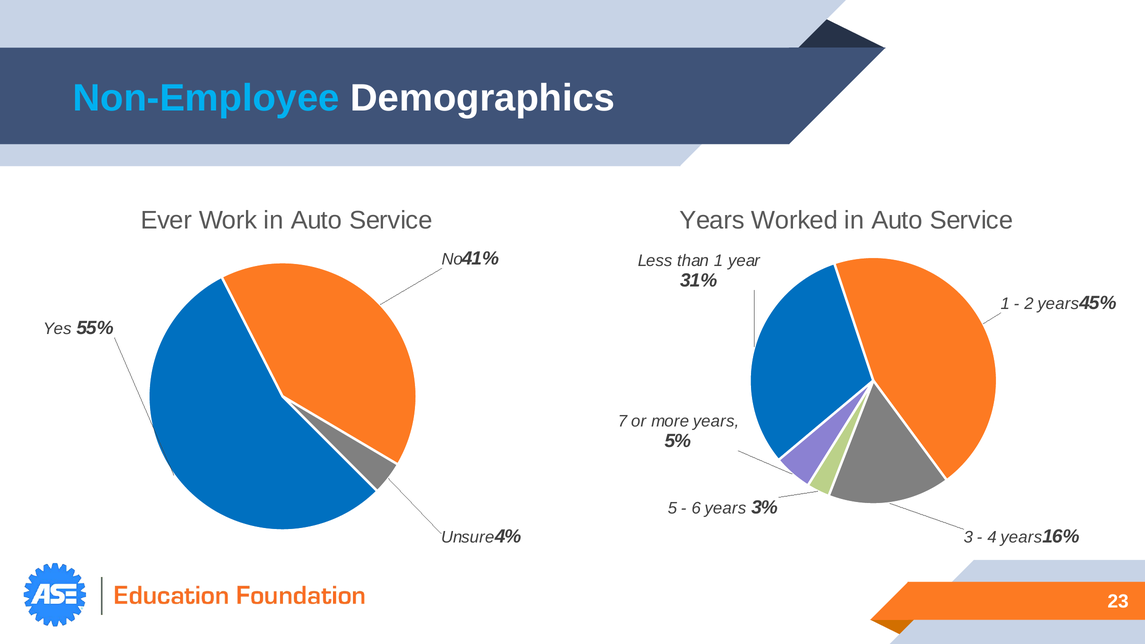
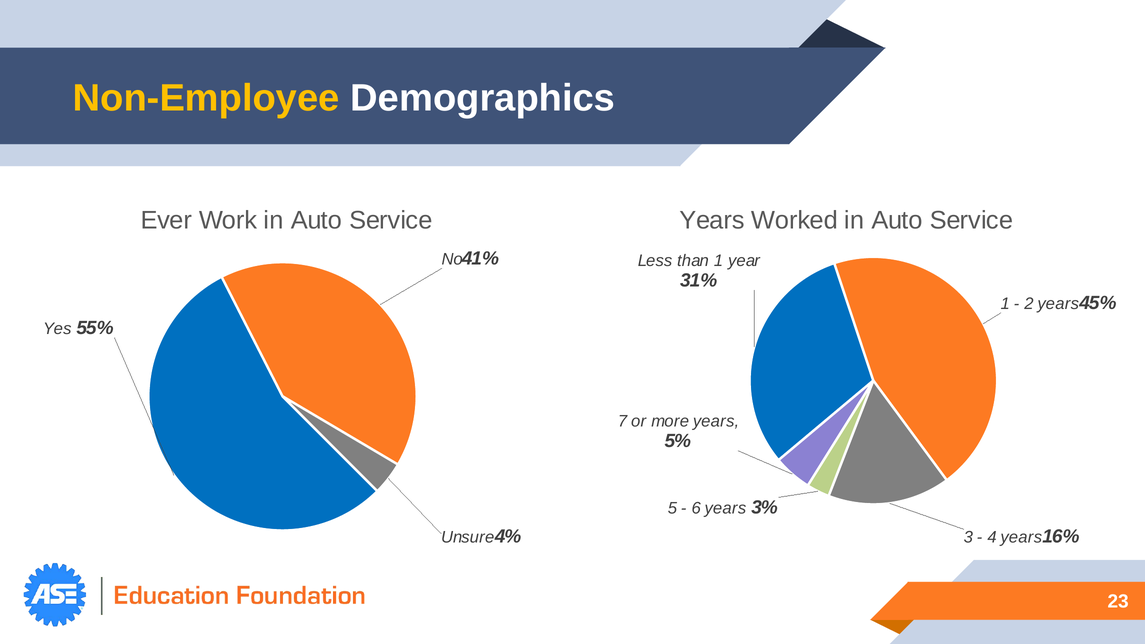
Non-Employee colour: light blue -> yellow (206, 98)
